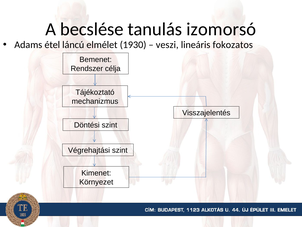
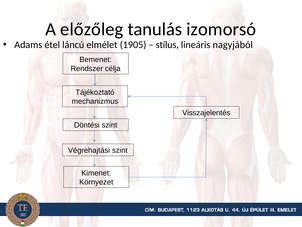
becslése: becslése -> előzőleg (92, 29)
1930: 1930 -> 1905 (133, 45)
veszi: veszi -> stílus (167, 45)
fokozatos: fokozatos -> nagyjából (233, 45)
